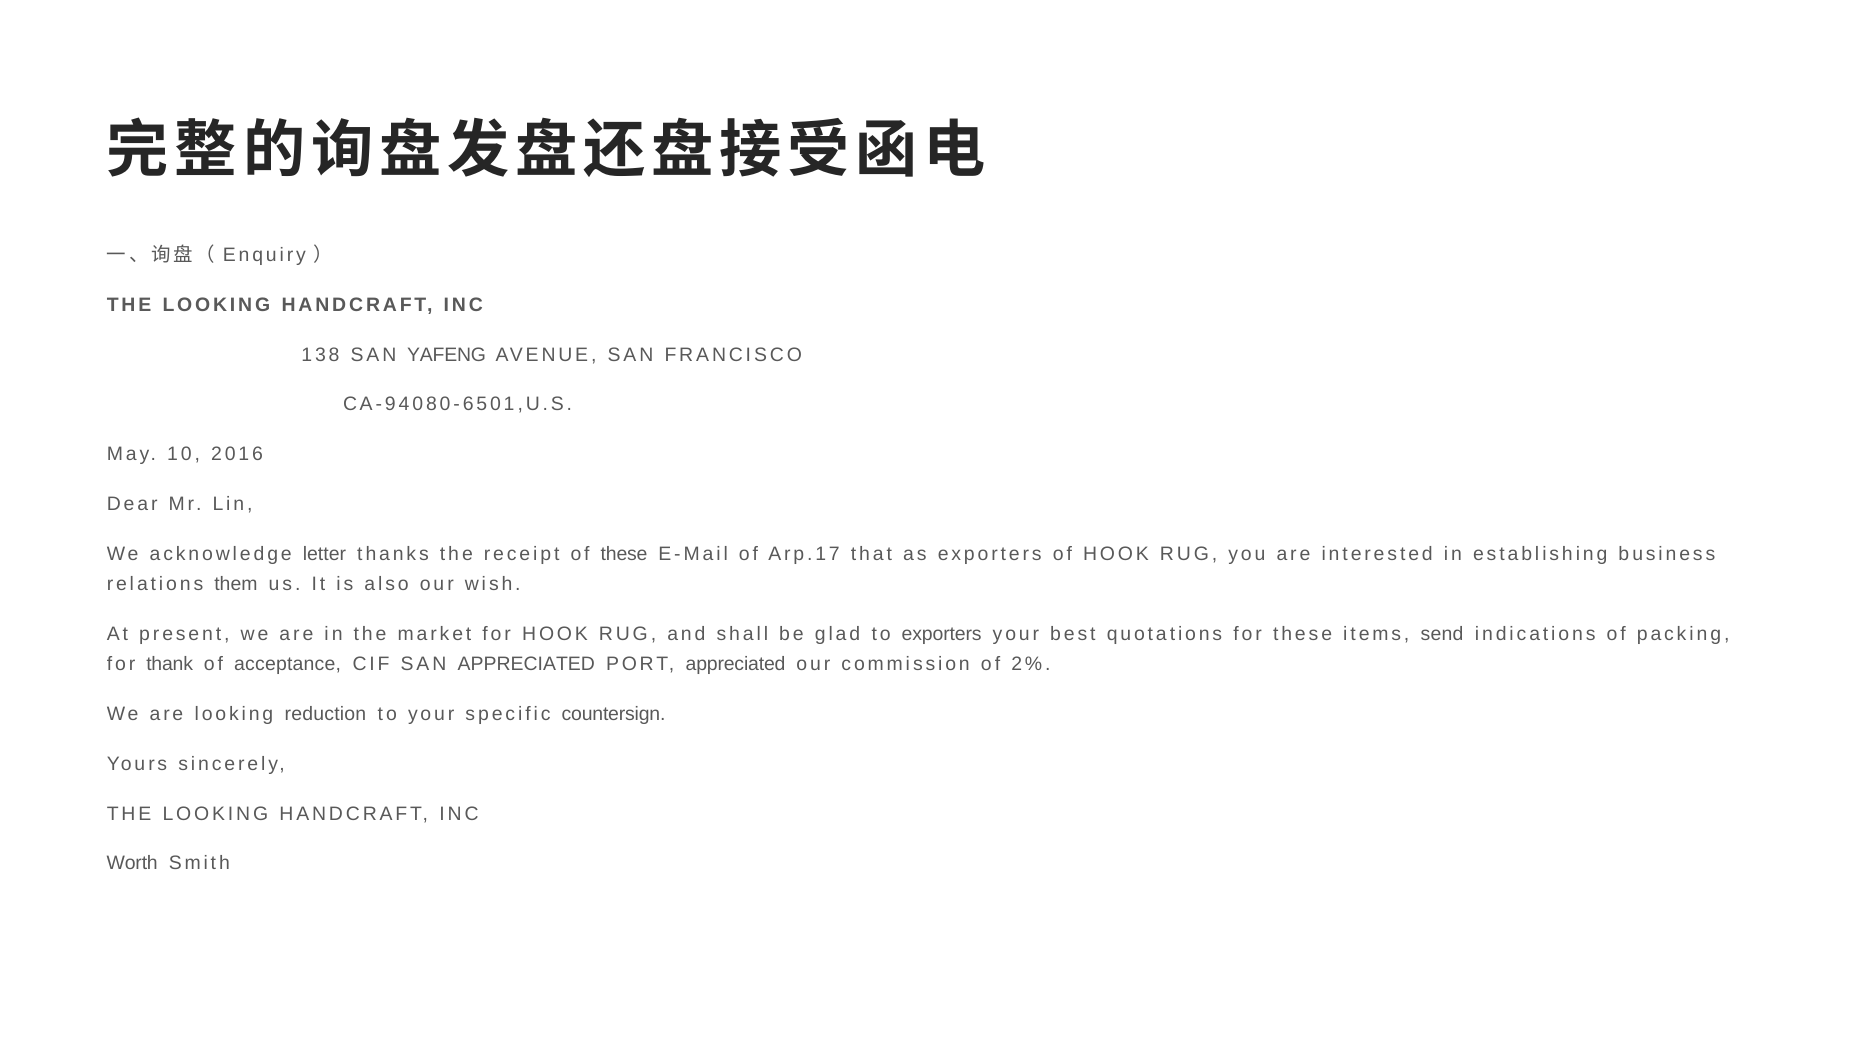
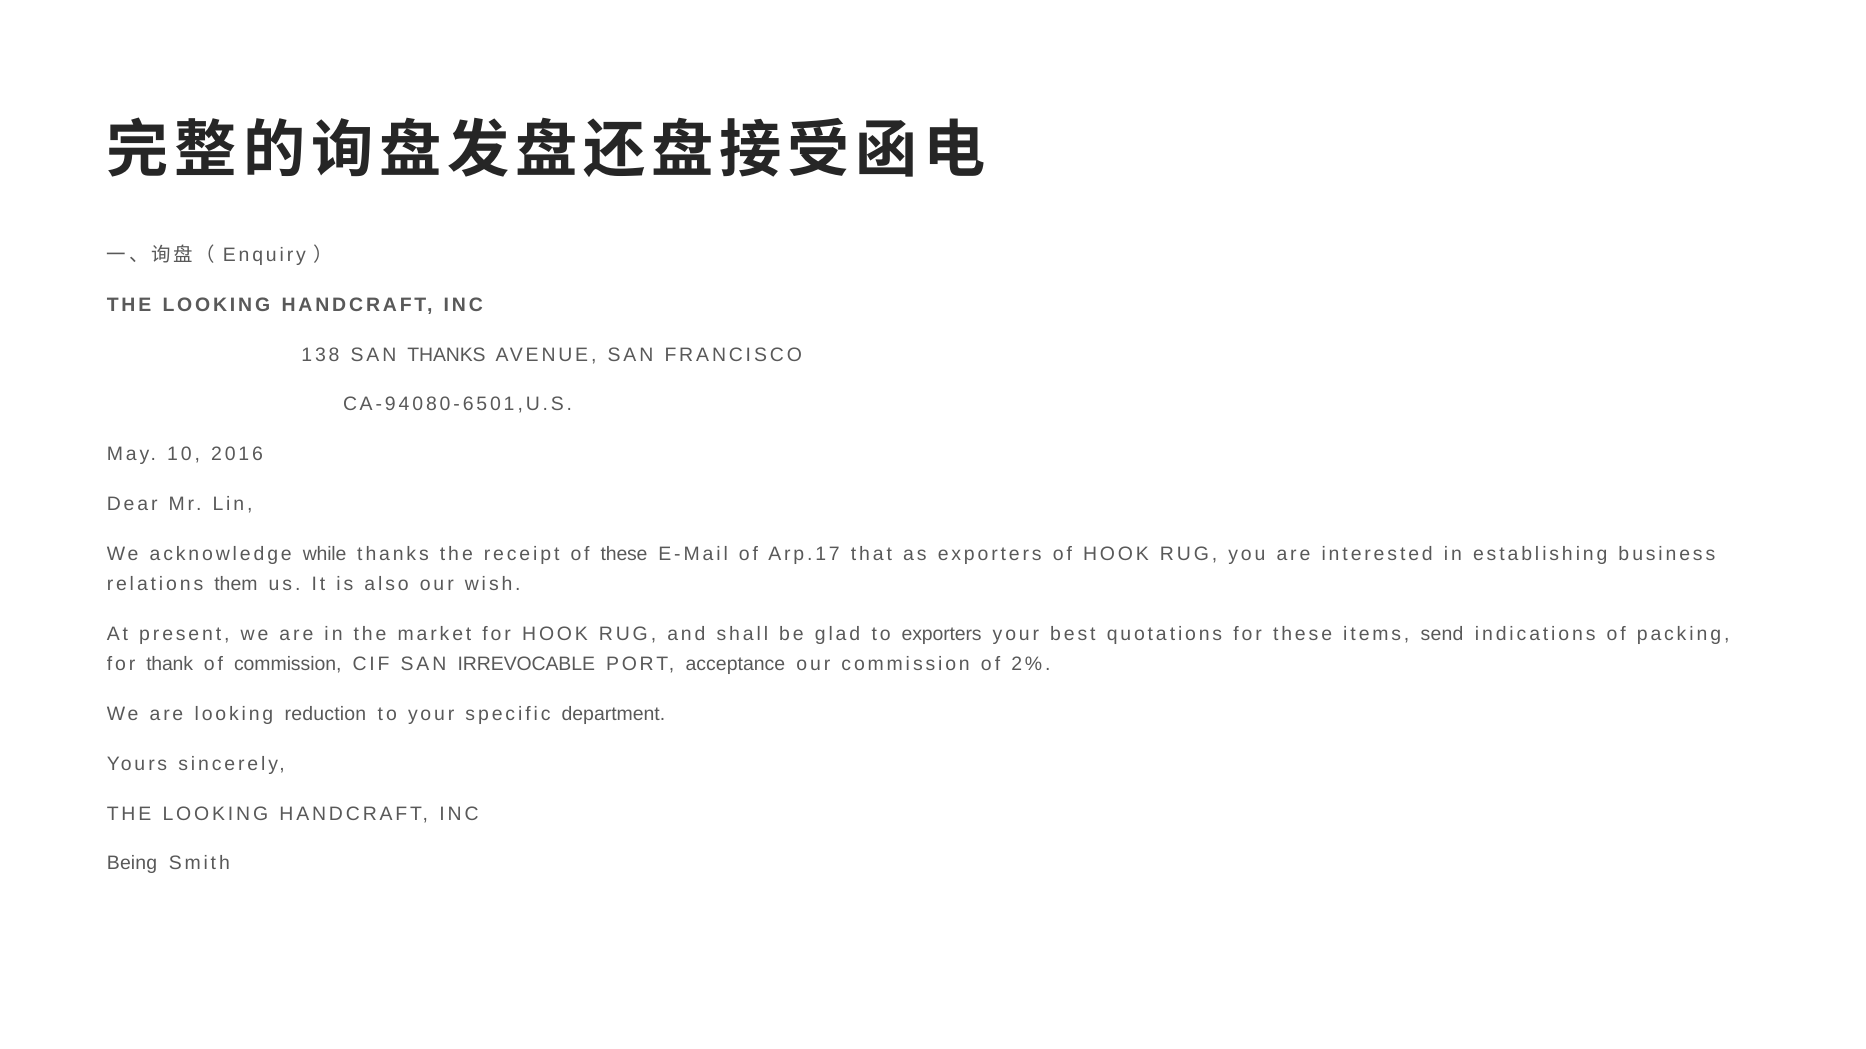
SAN YAFENG: YAFENG -> THANKS (446, 355)
letter: letter -> while (325, 554)
of acceptance: acceptance -> commission (288, 665)
SAN APPRECIATED: APPRECIATED -> IRREVOCABLE (526, 665)
PORT appreciated: appreciated -> acceptance (735, 665)
countersign: countersign -> department (613, 714)
Worth: Worth -> Being (132, 864)
